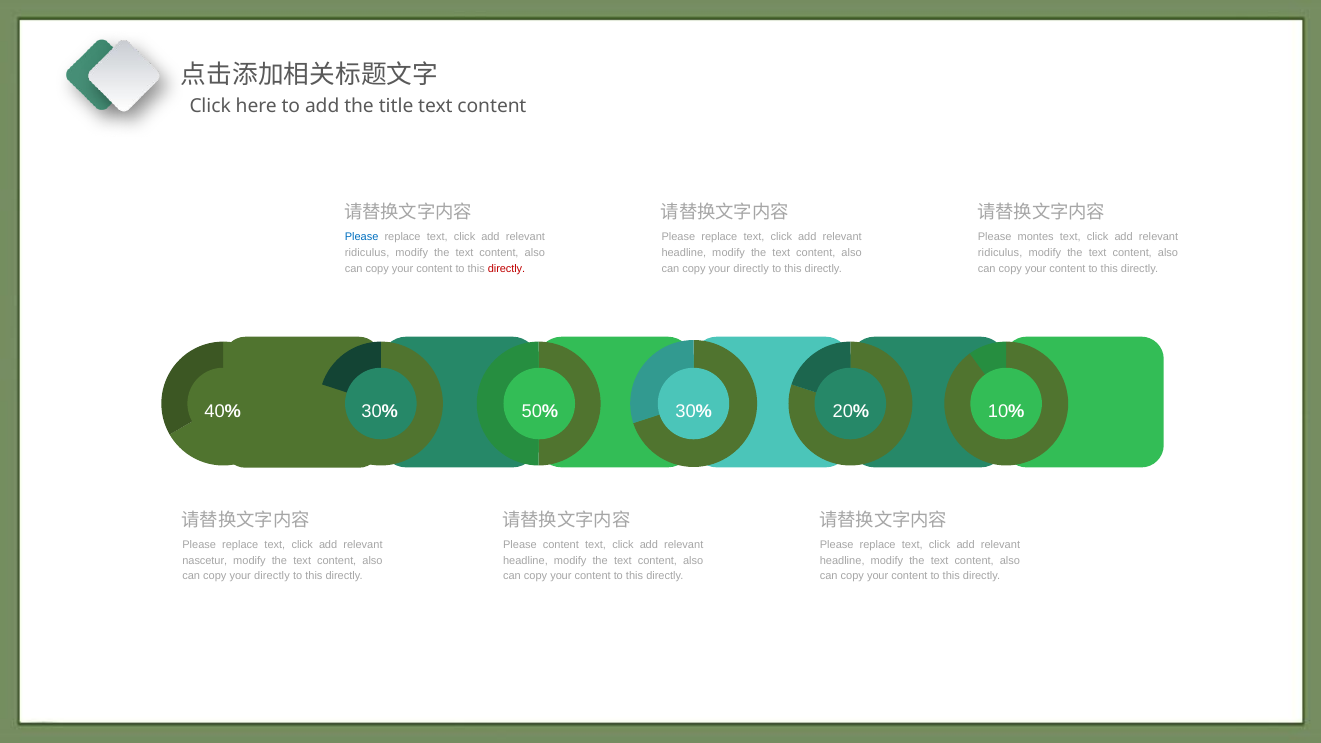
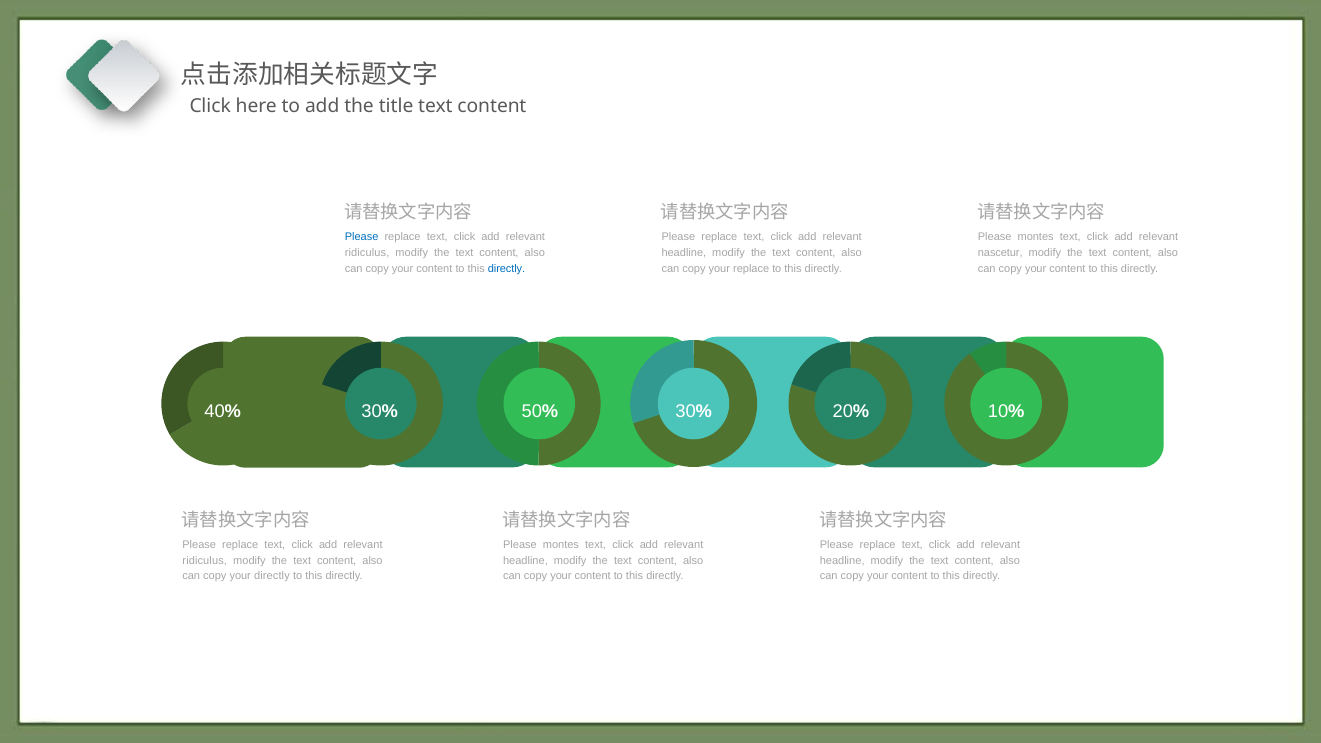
ridiculus: ridiculus -> nascetur (1000, 253)
directly colour: red -> blue (507, 268)
directly: directly -> replace (751, 268)
content: content -> montes (561, 545)
nascetur: nascetur -> ridiculus (205, 560)
